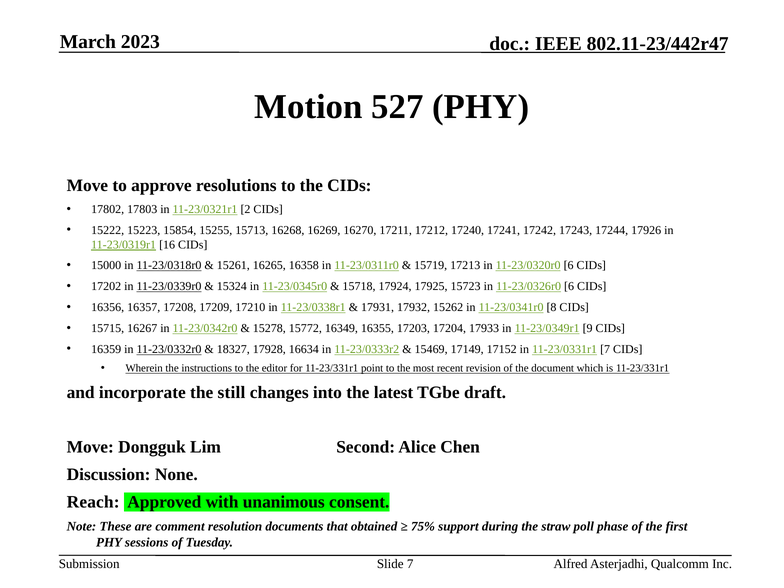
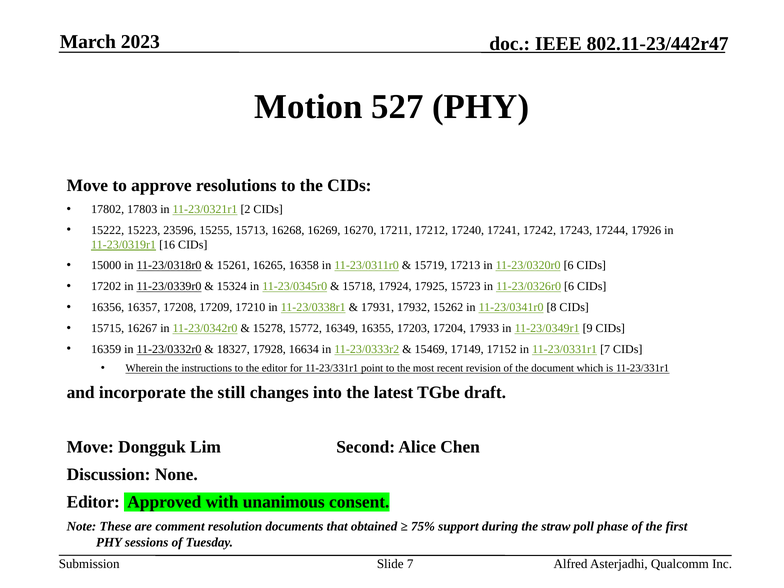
15854: 15854 -> 23596 (180, 230)
Reach: Reach -> Editor (93, 502)
